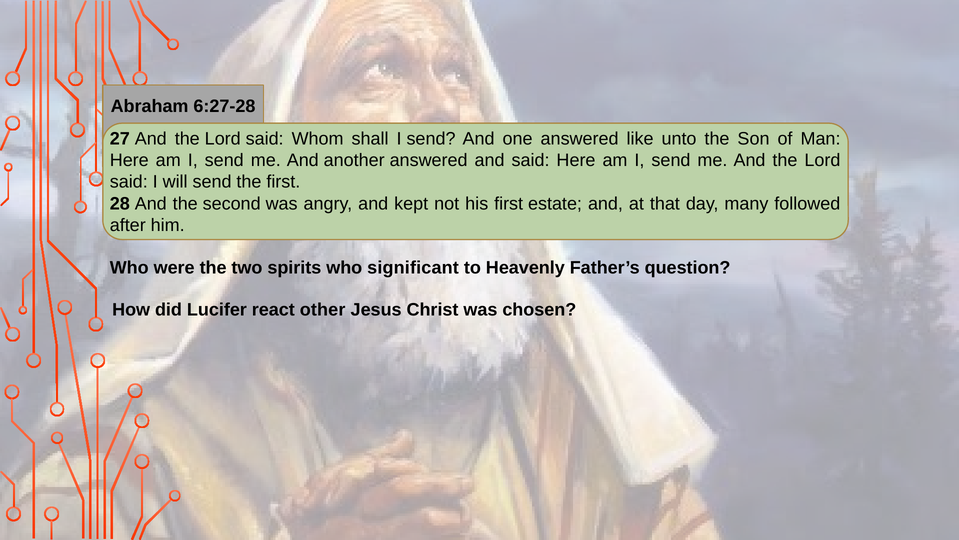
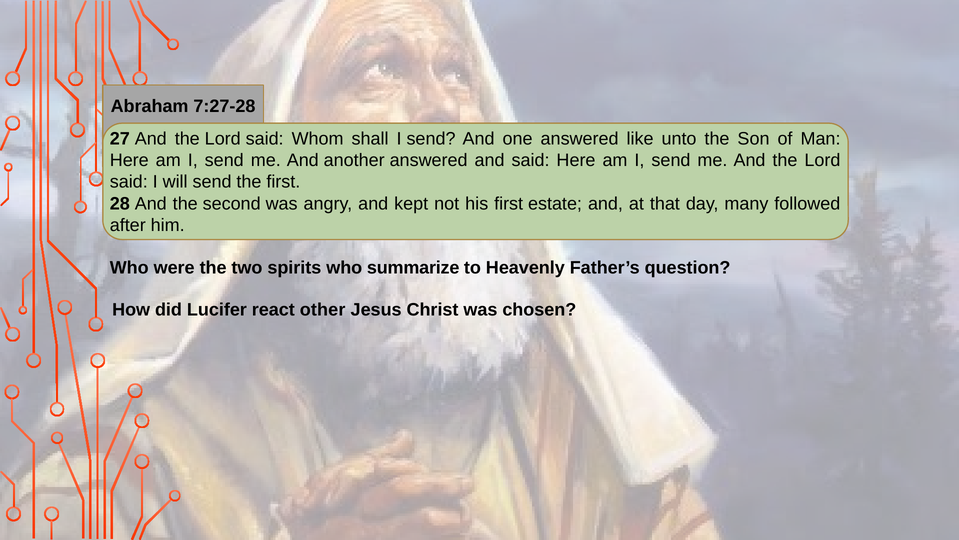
6:27-28: 6:27-28 -> 7:27-28 (224, 106)
significant: significant -> summarize (413, 268)
